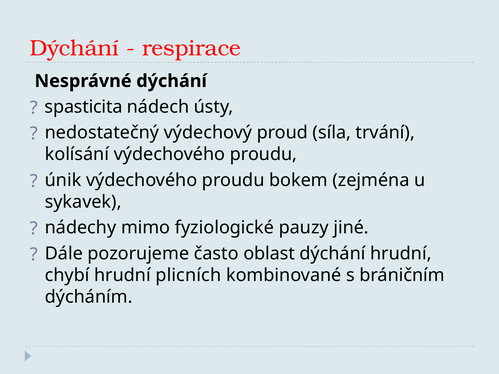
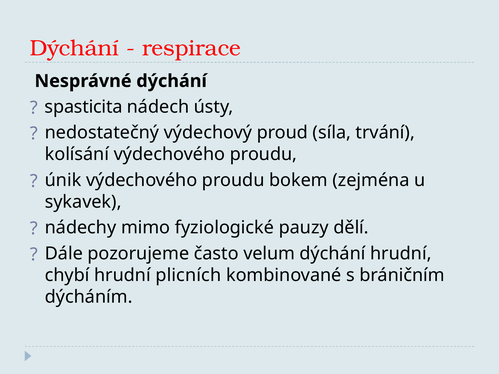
jiné: jiné -> dělí (351, 228)
oblast: oblast -> velum (269, 254)
